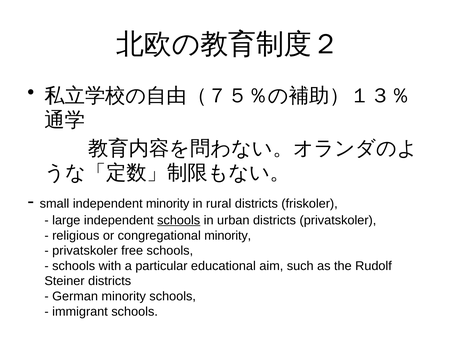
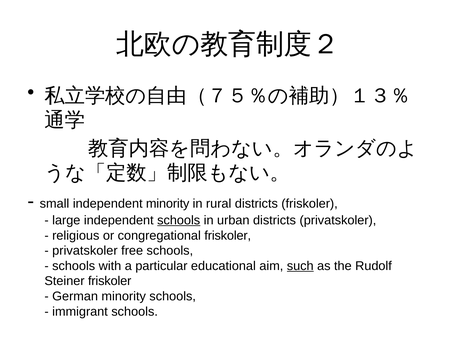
congregational minority: minority -> friskoler (228, 236)
such underline: none -> present (300, 266)
Steiner districts: districts -> friskoler (110, 281)
